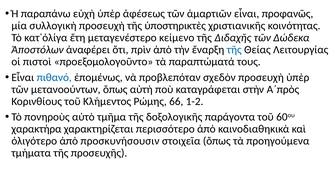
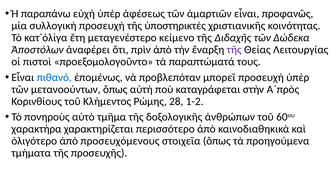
τῆς colour: blue -> purple (234, 50)
σχεδὸν: σχεδὸν -> μπορεῖ (219, 78)
66: 66 -> 28 (176, 102)
παράγοντα: παράγοντα -> ἀνθρώπων (230, 117)
προσκυνήσουσιν: προσκυνήσουσιν -> προσευχόμενους (120, 141)
